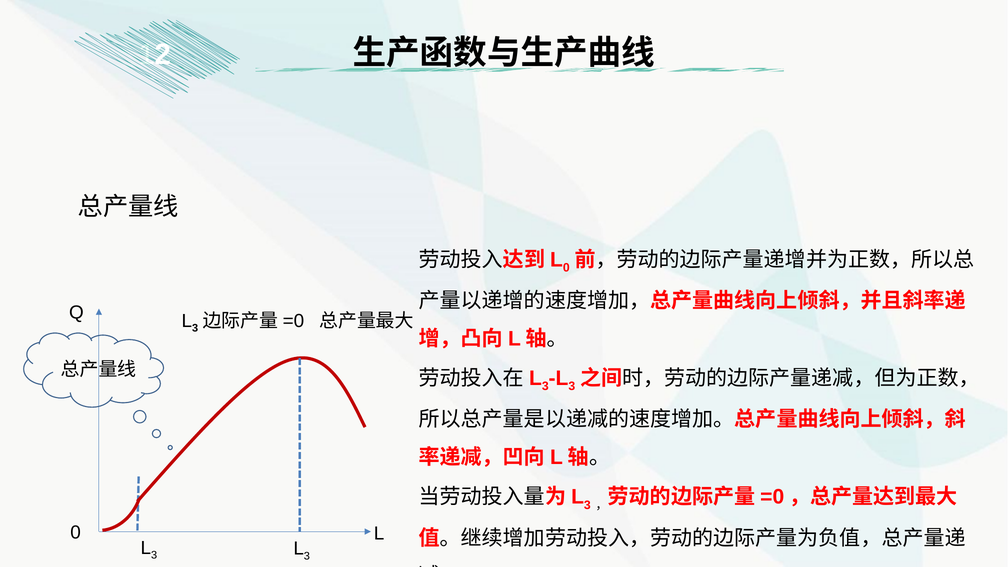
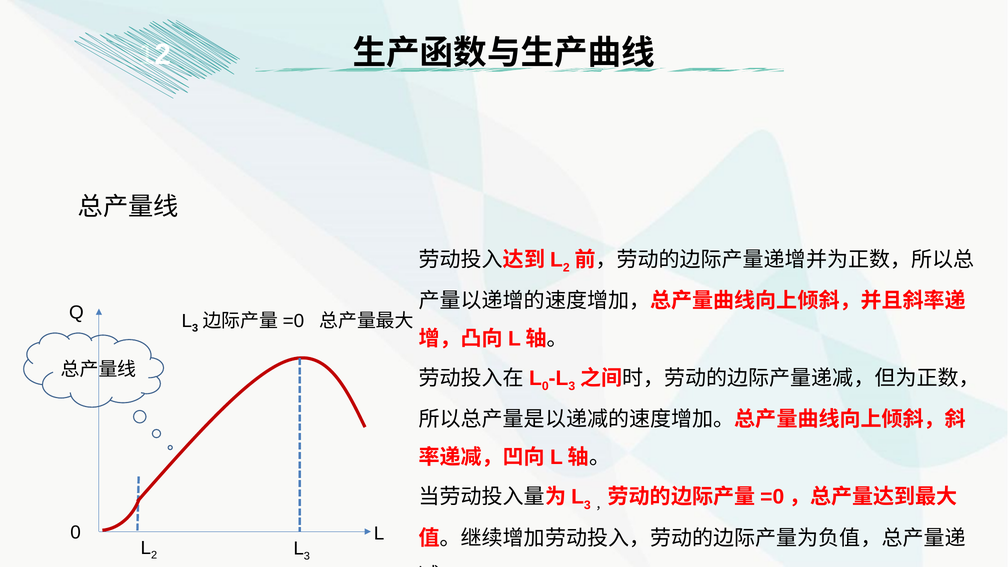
0: 0 -> 2 (566, 268)
3: 3 -> 0 (545, 386)
3: 3 -> 2 (154, 555)
